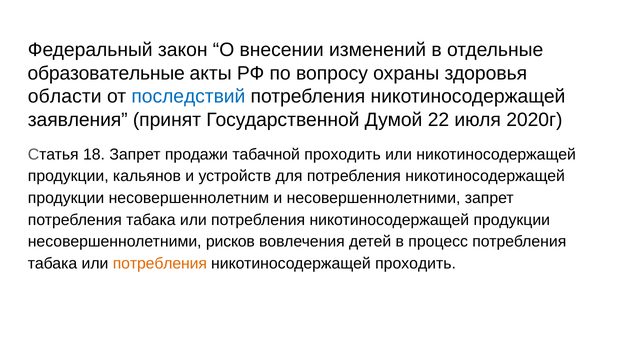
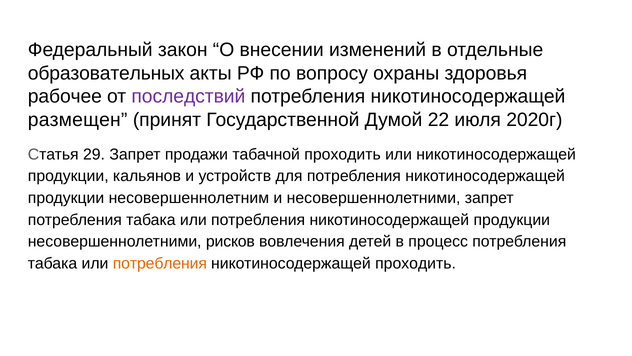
образовательные: образовательные -> образовательных (106, 73)
области: области -> рабочее (65, 96)
последствий colour: blue -> purple (188, 96)
заявления: заявления -> размещен (78, 120)
18: 18 -> 29 (94, 154)
